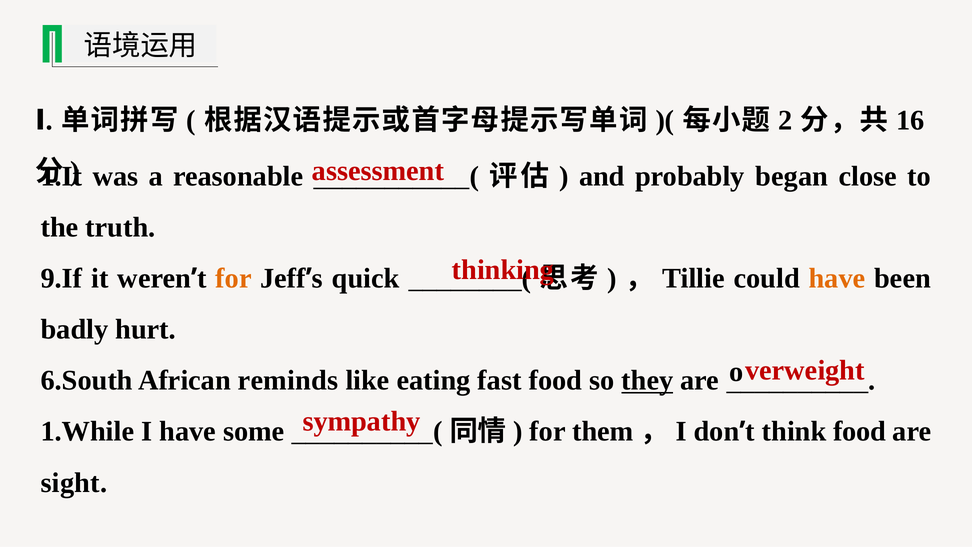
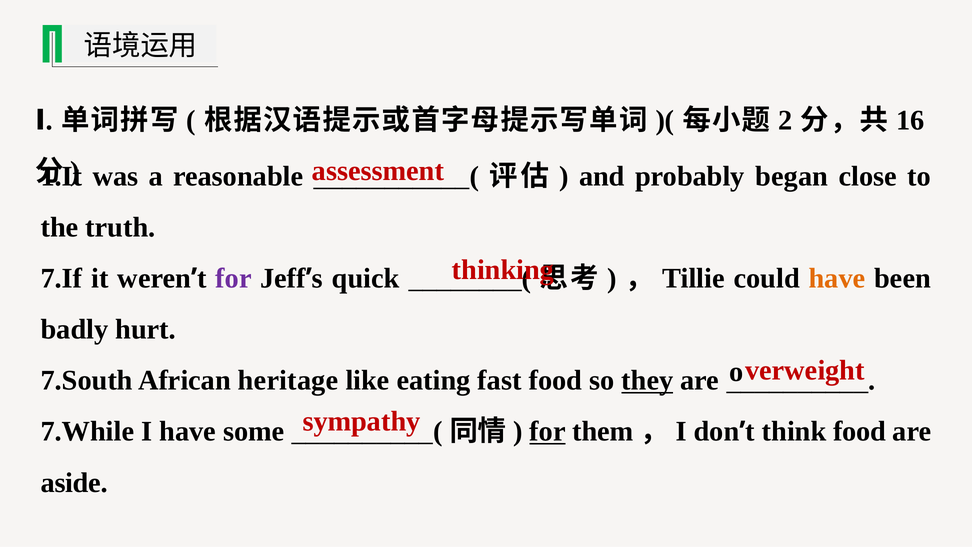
9.If: 9.If -> 7.If (62, 278)
for colour: orange -> purple (234, 278)
6.South: 6.South -> 7.South (87, 380)
reminds: reminds -> heritage (288, 380)
1.While: 1.While -> 7.While (87, 431)
for underline: none -> present (548, 431)
sight: sight -> aside (74, 483)
